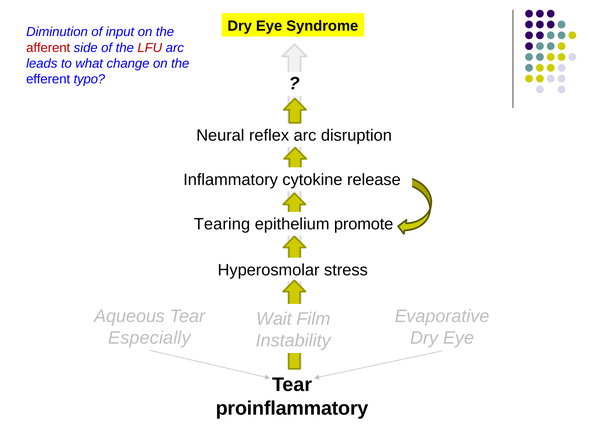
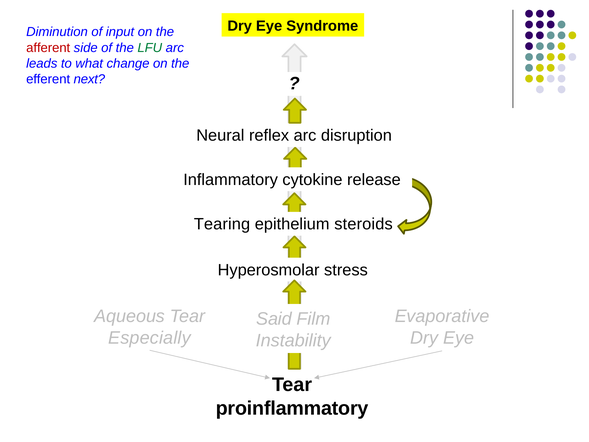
LFU colour: red -> green (150, 48)
typo: typo -> next (89, 79)
promote: promote -> steroids (364, 224)
Wait: Wait -> Said (274, 319)
